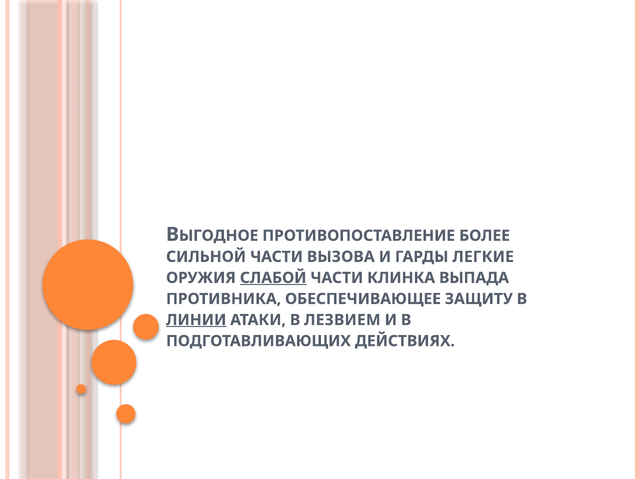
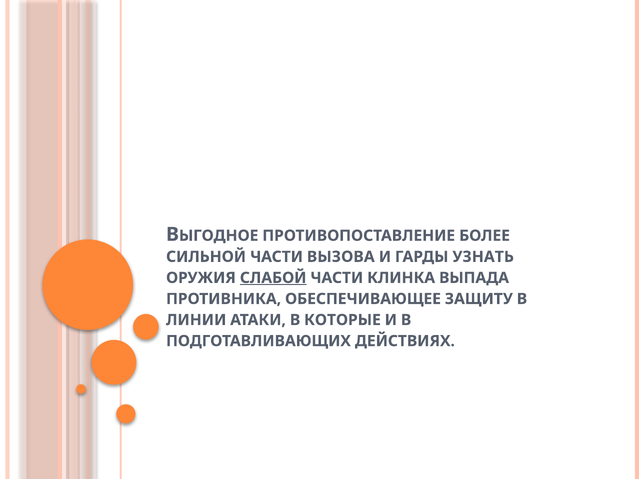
ЛЕГКИЕ: ЛЕГКИЕ -> УЗНАТЬ (483, 257)
ЛИНИИ underline: present -> none (196, 320)
ЛЕЗВИЕМ: ЛЕЗВИЕМ -> КОТОРЫЕ (342, 320)
